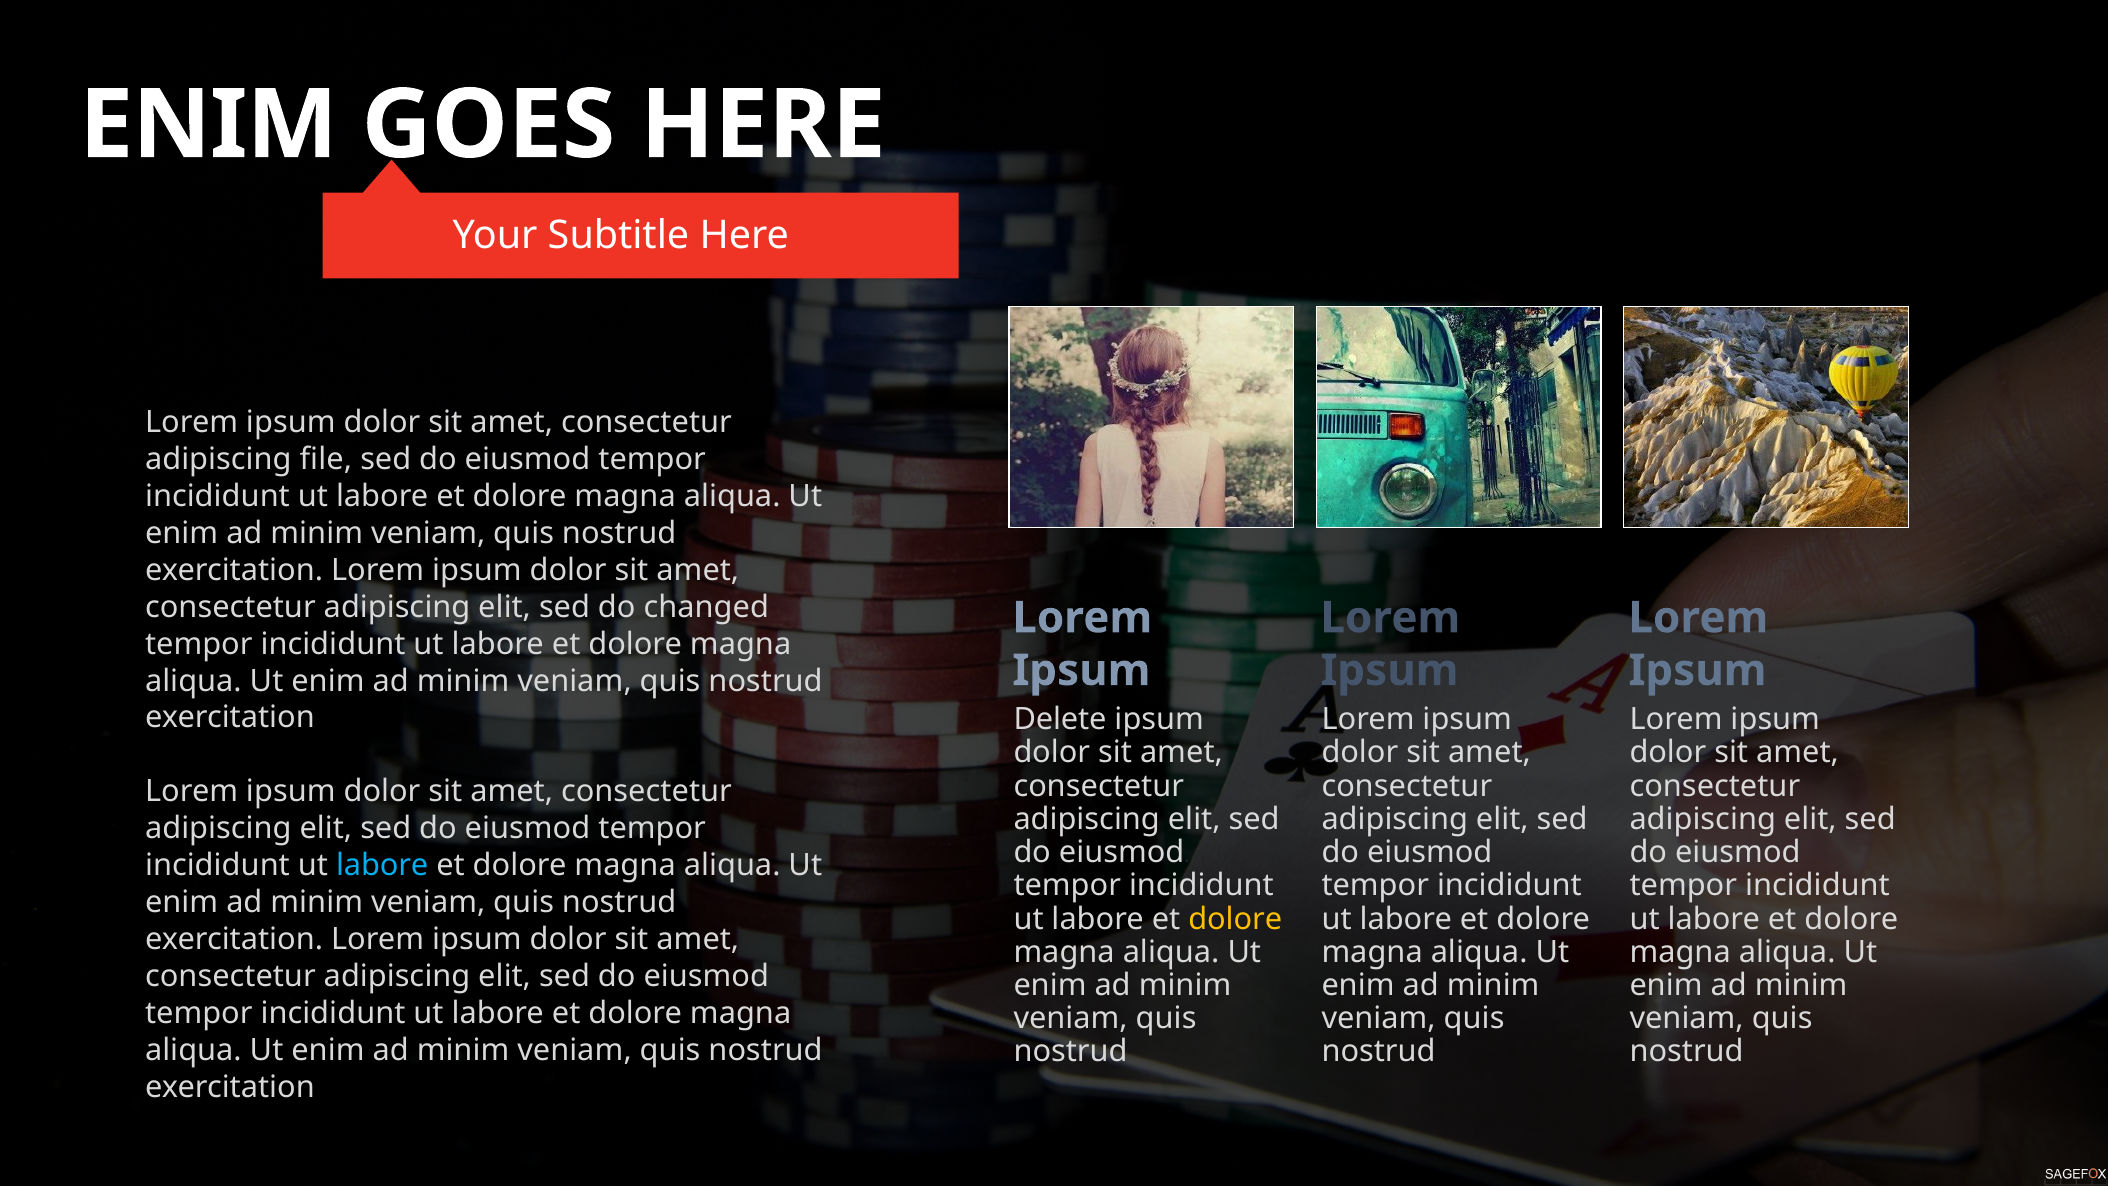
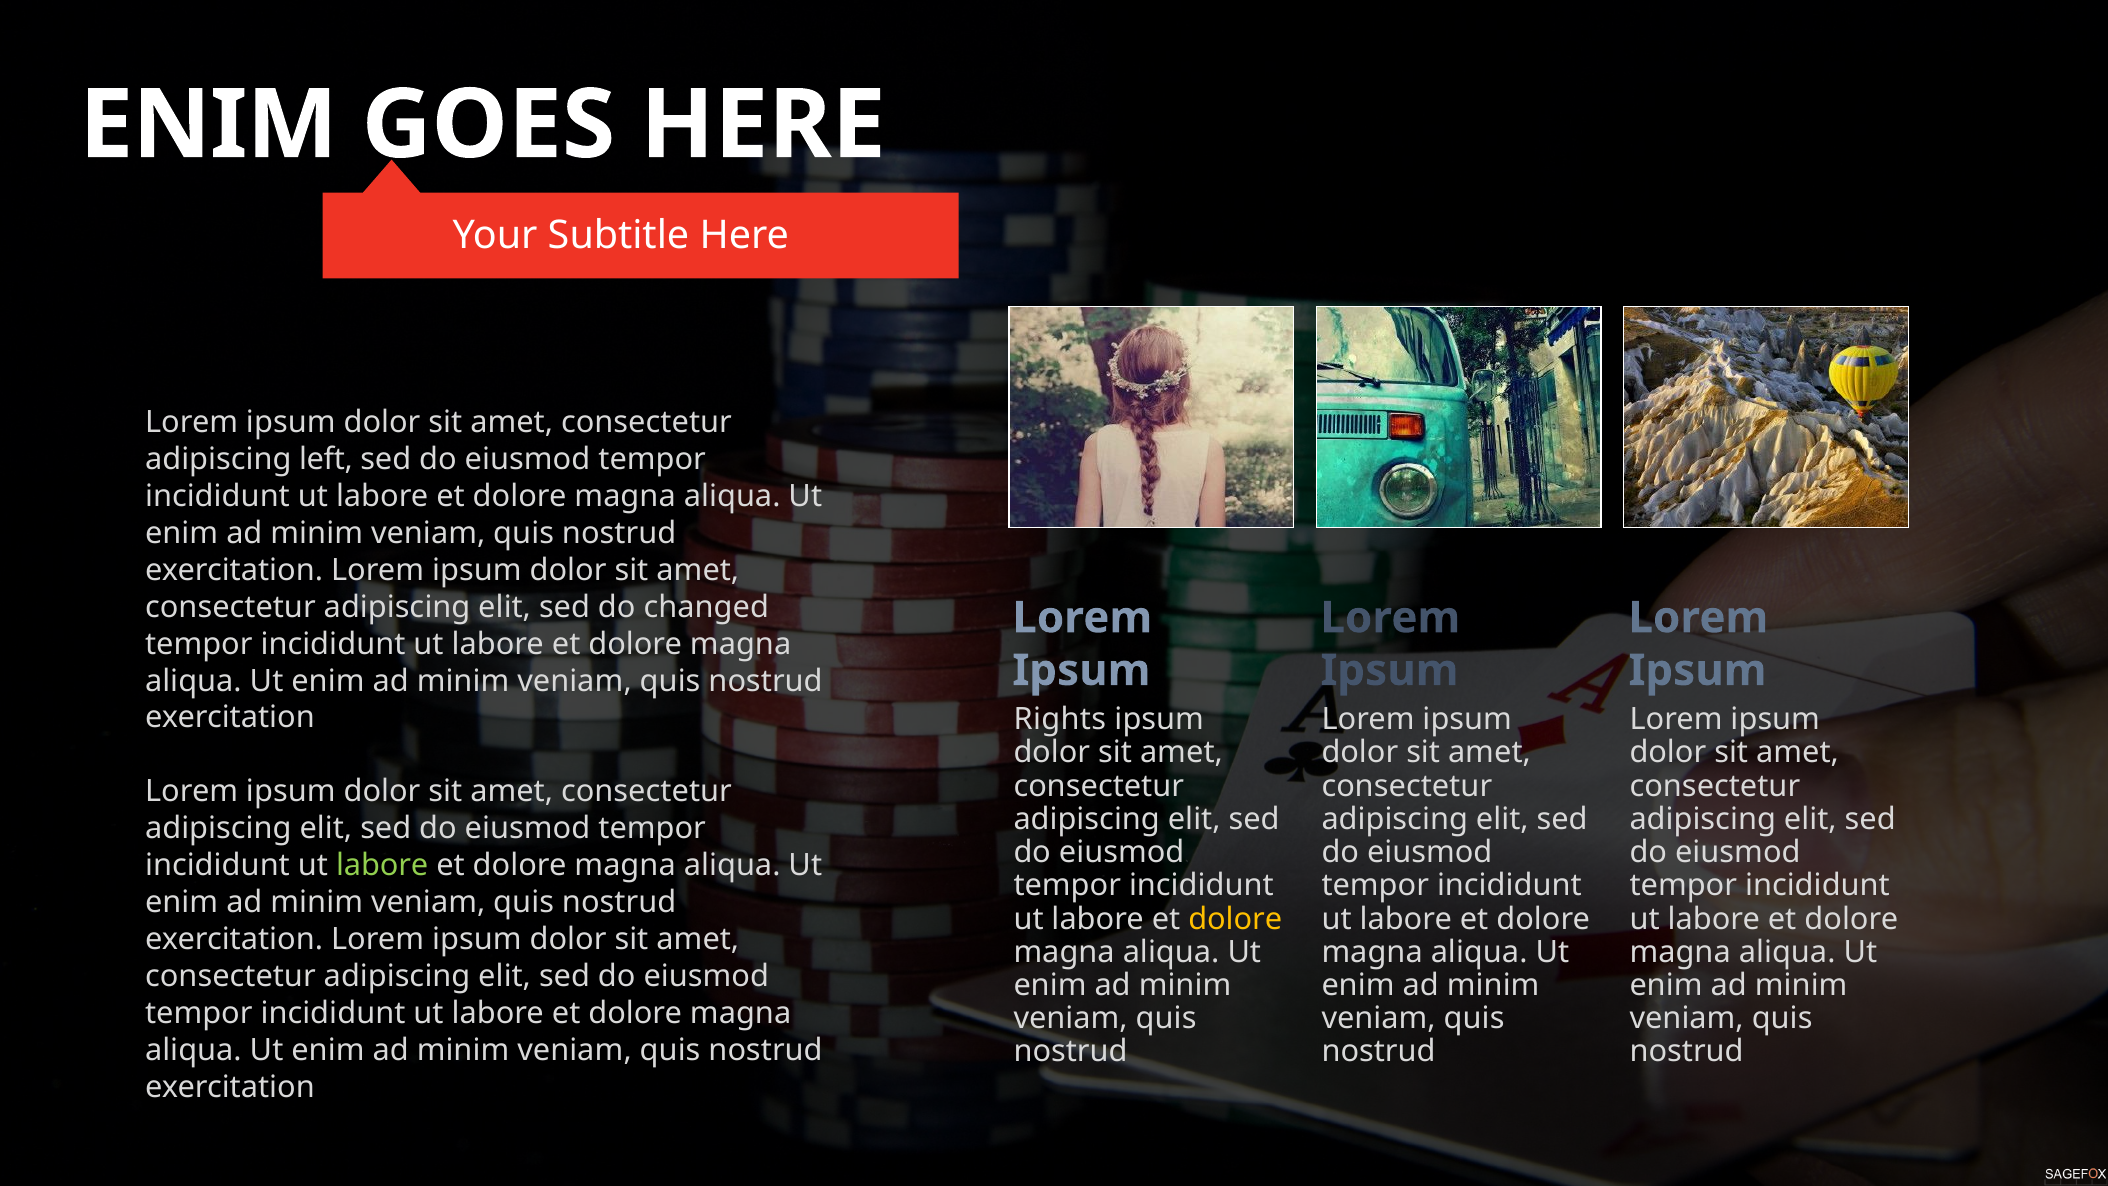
file: file -> left (326, 459)
Delete: Delete -> Rights (1060, 719)
labore colour: light blue -> light green (382, 865)
